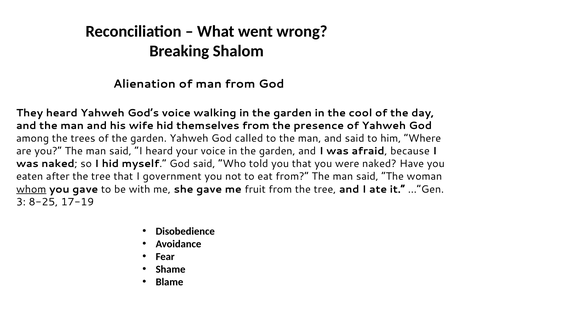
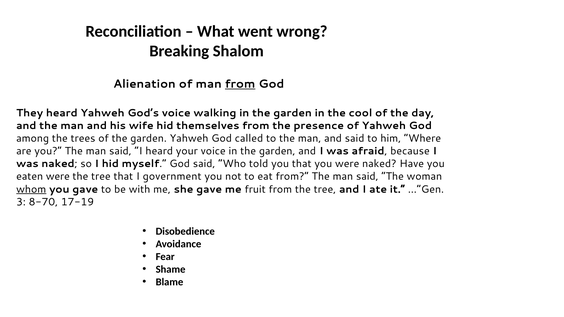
from underline: none -> present (240, 84)
eaten after: after -> were (58, 177)
8-25: 8-25 -> 8-70 (43, 202)
